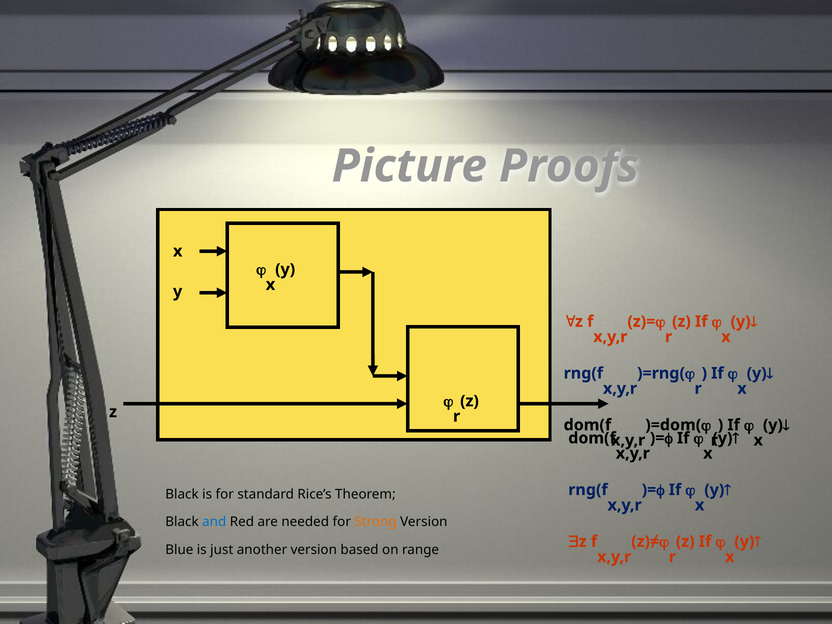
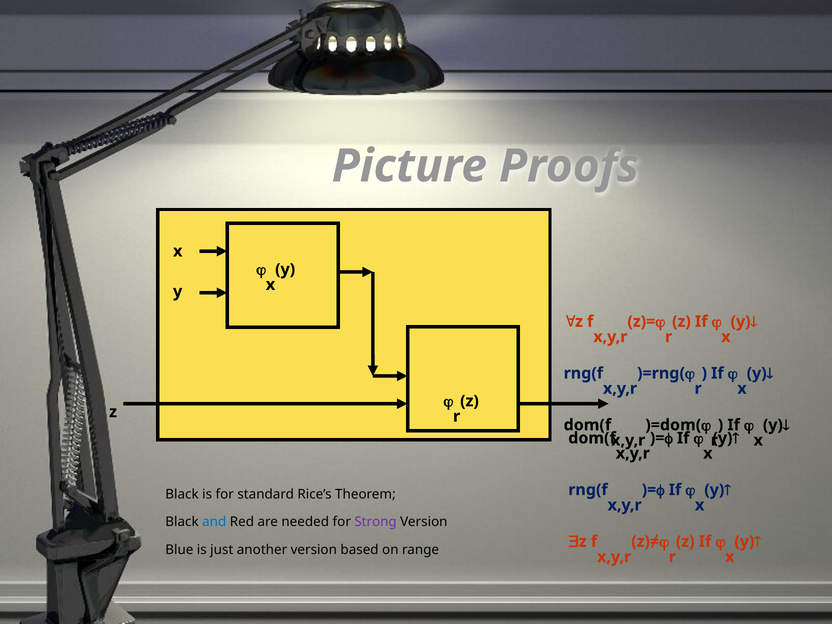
Strong colour: orange -> purple (376, 522)
